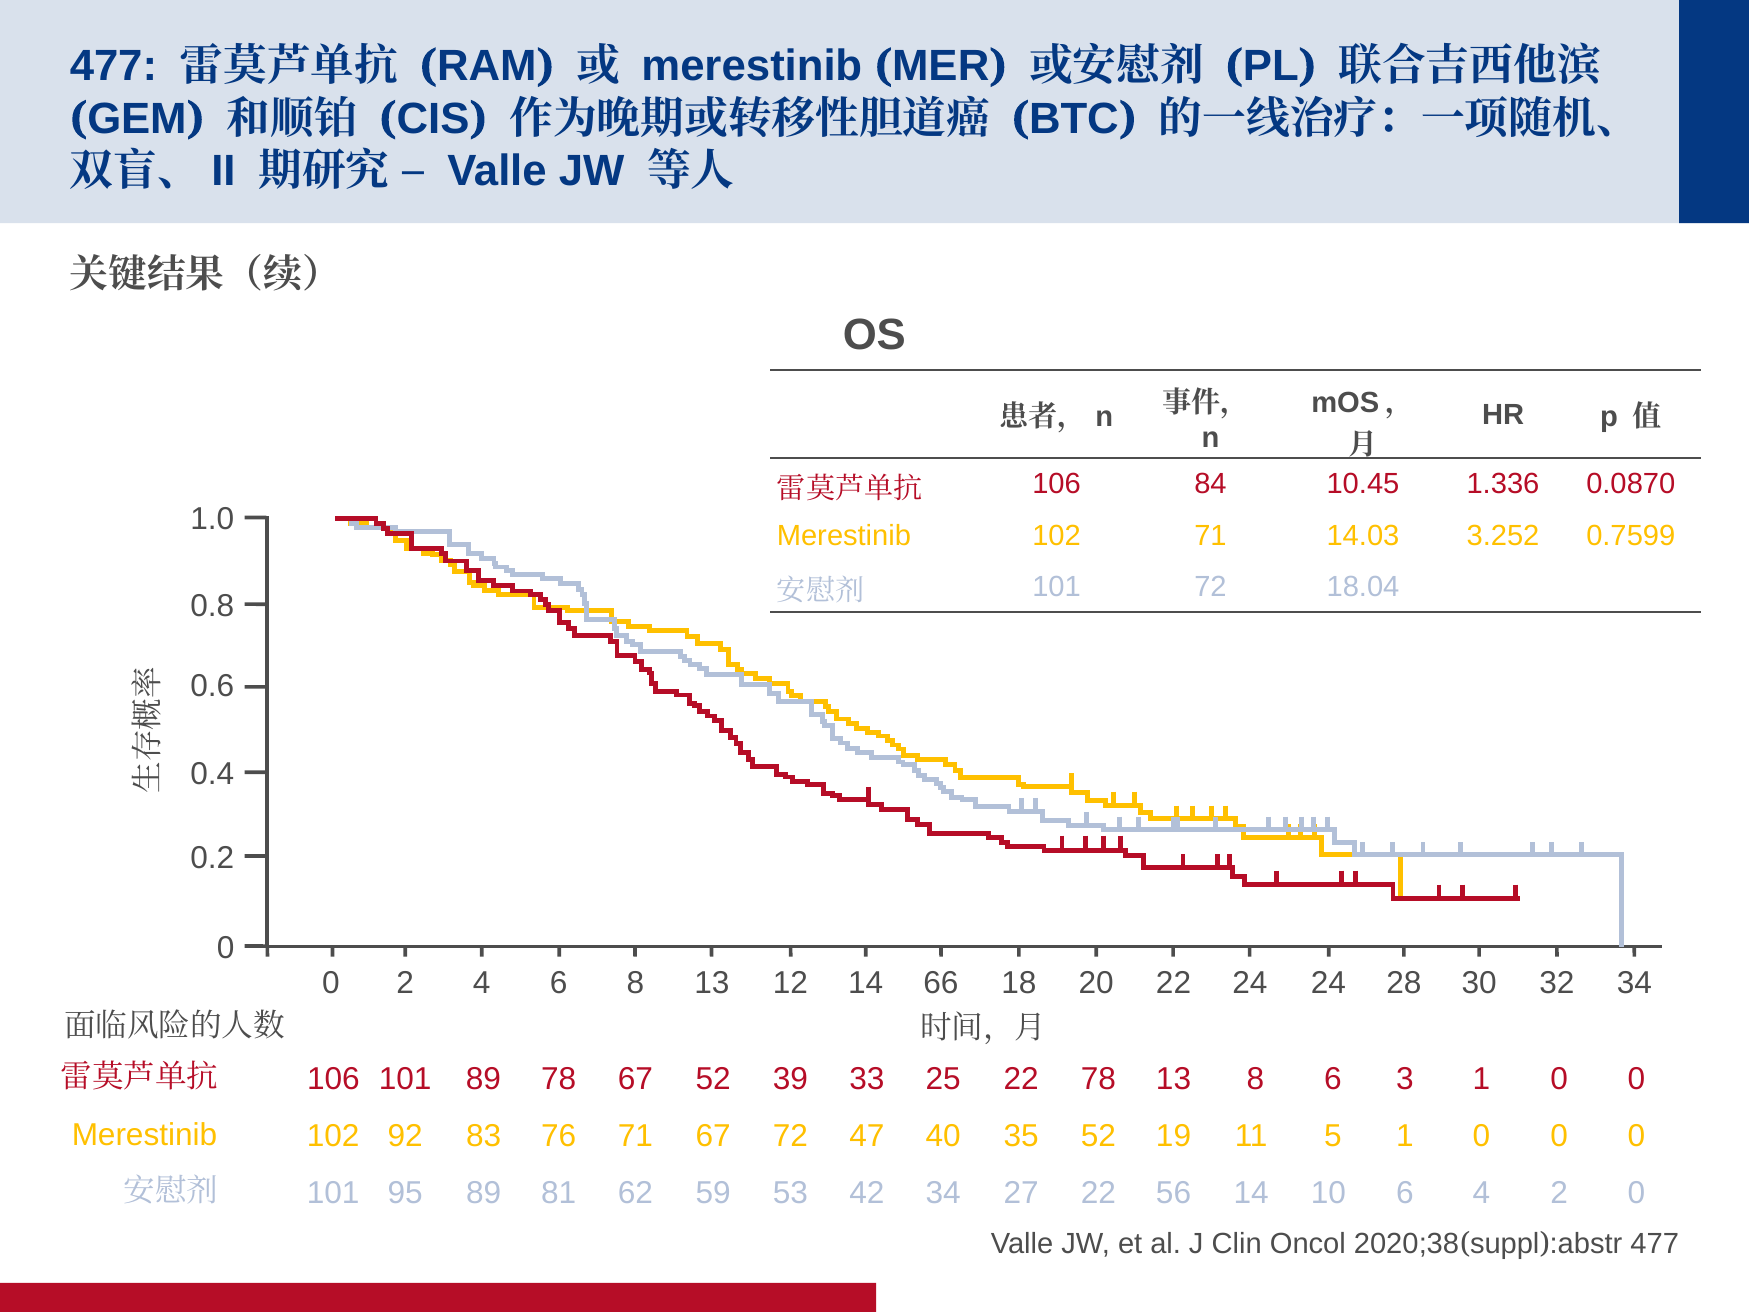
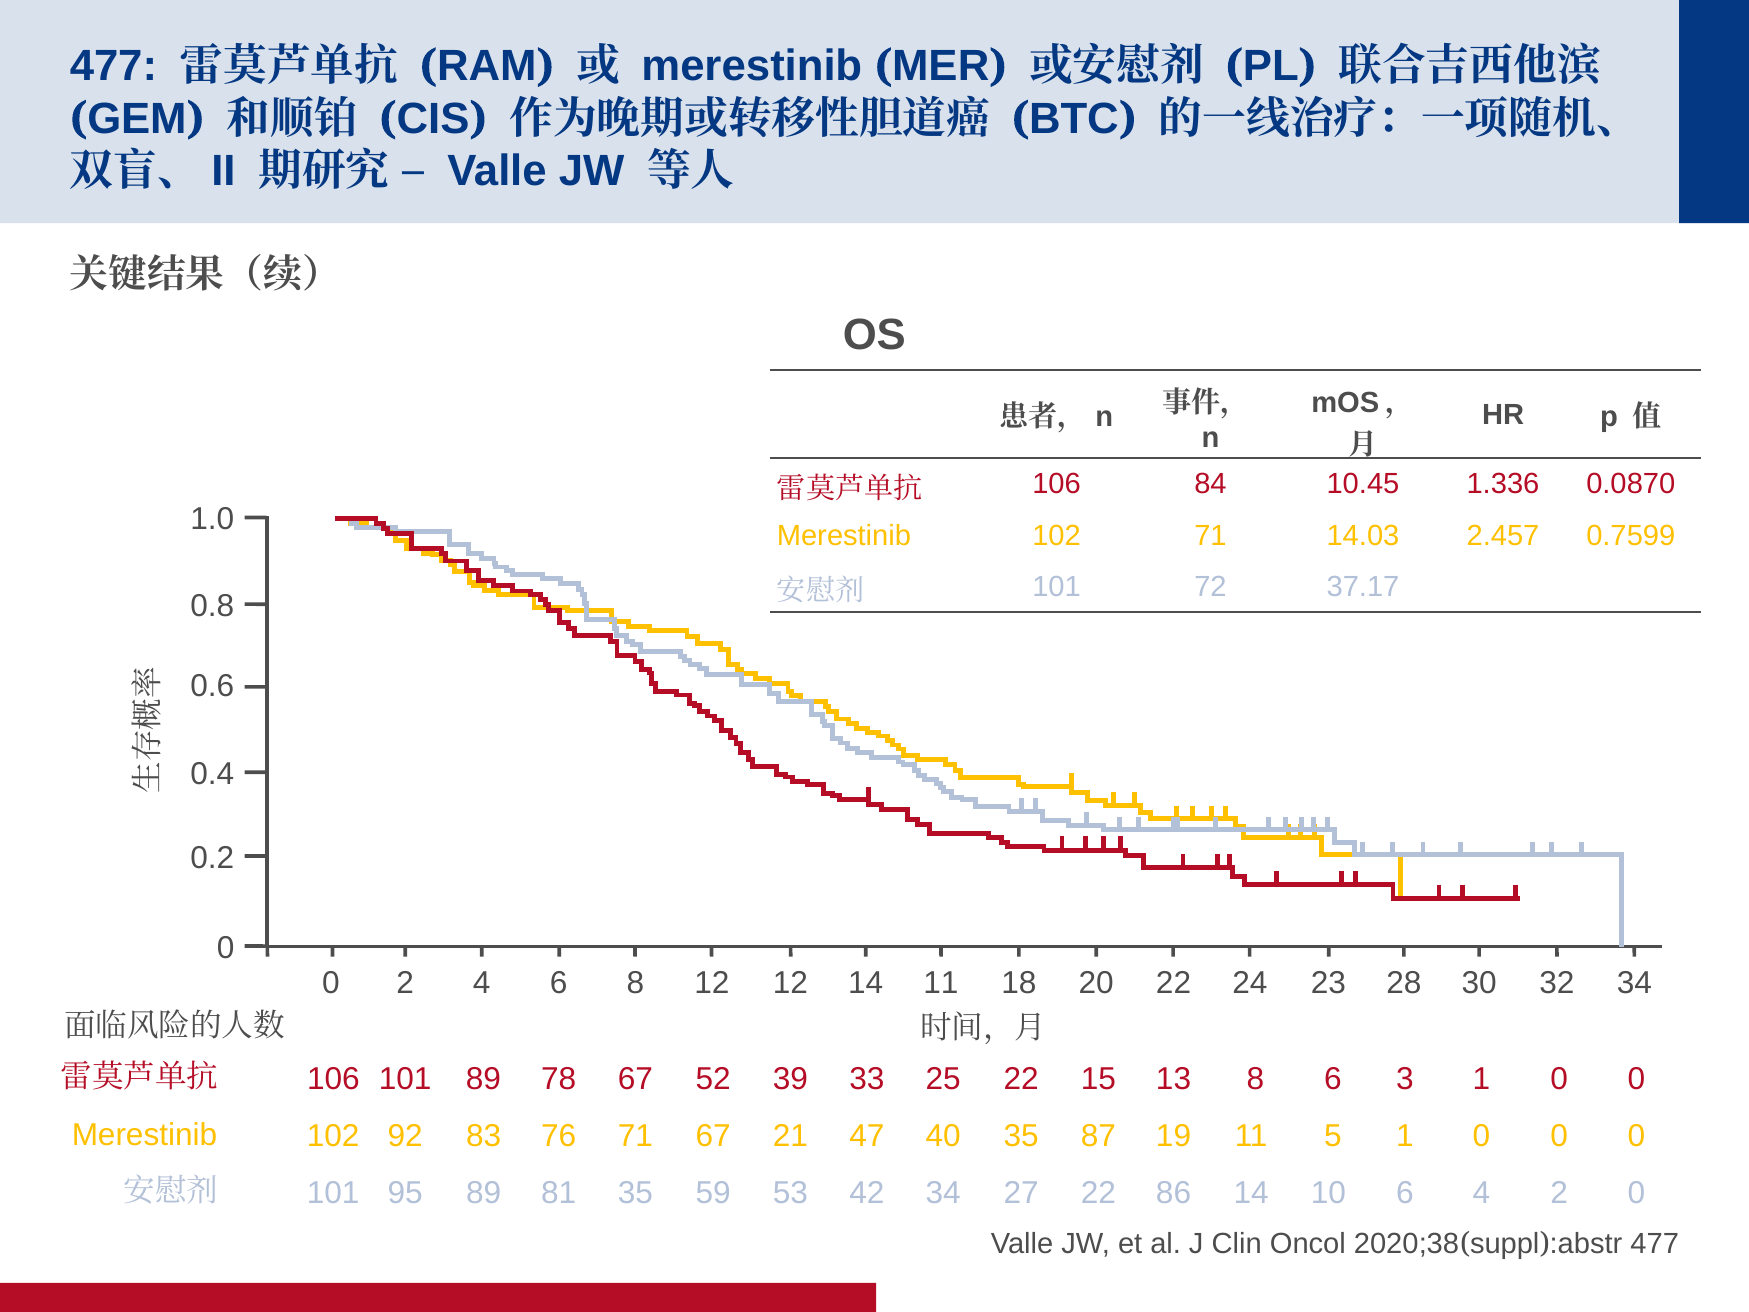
3.252: 3.252 -> 2.457 (1503, 535)
18.04: 18.04 -> 37.17 (1363, 587)
8 13: 13 -> 12 (712, 983)
14 66: 66 -> 11 (941, 983)
24 24: 24 -> 23 (1328, 983)
22 78: 78 -> 15 (1098, 1078)
67 72: 72 -> 21 (790, 1136)
35 52: 52 -> 87 (1098, 1136)
81 62: 62 -> 35 (635, 1193)
56: 56 -> 86 (1174, 1193)
